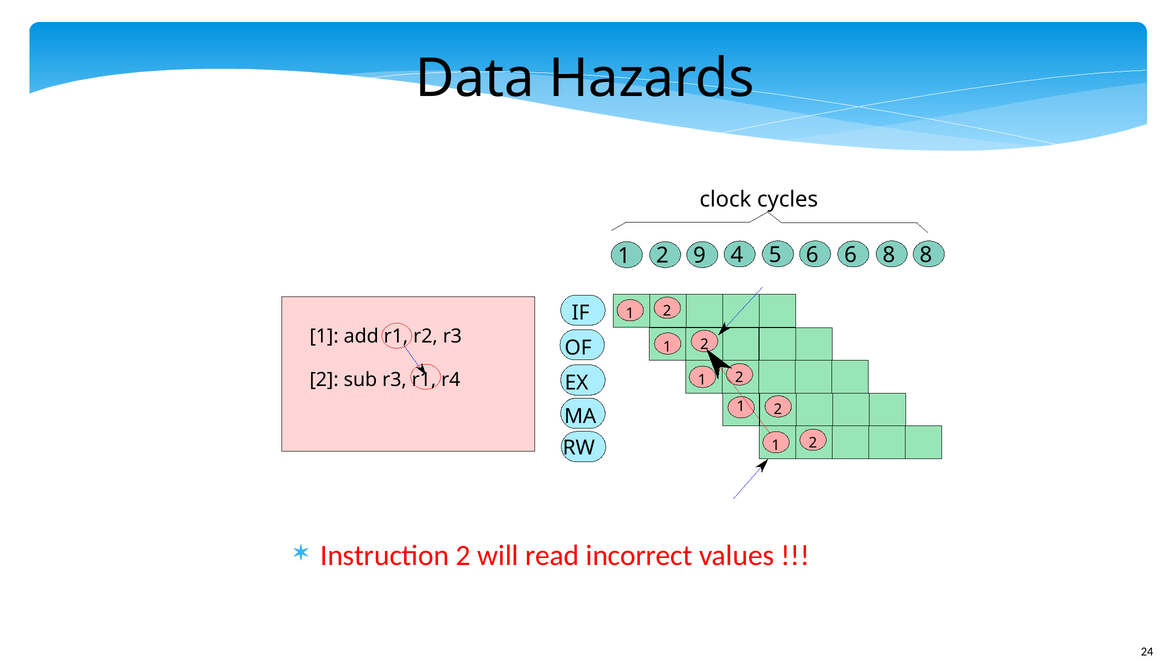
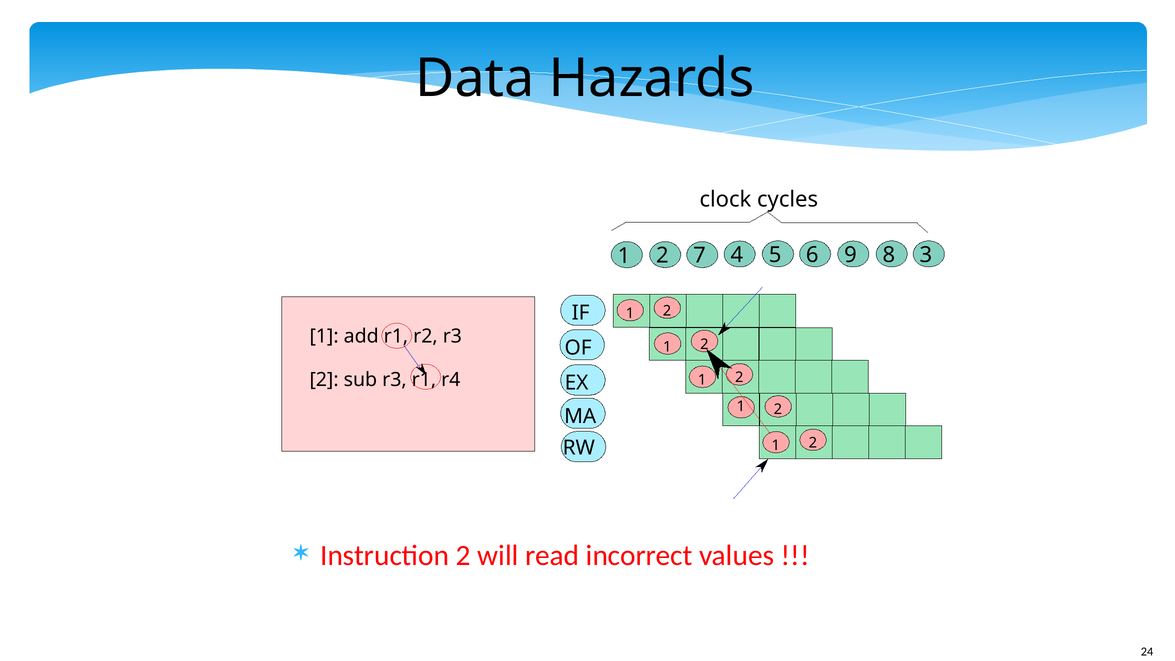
9: 9 -> 7 (699, 256)
6 6: 6 -> 9 (850, 255)
8 8: 8 -> 3 (926, 255)
